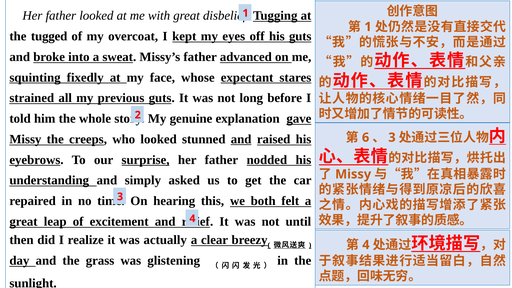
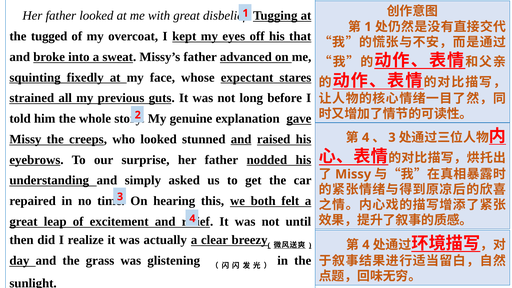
his guts: guts -> that (300, 36)
6: 6 -> 4 (366, 138)
surprise underline: present -> none (146, 160)
